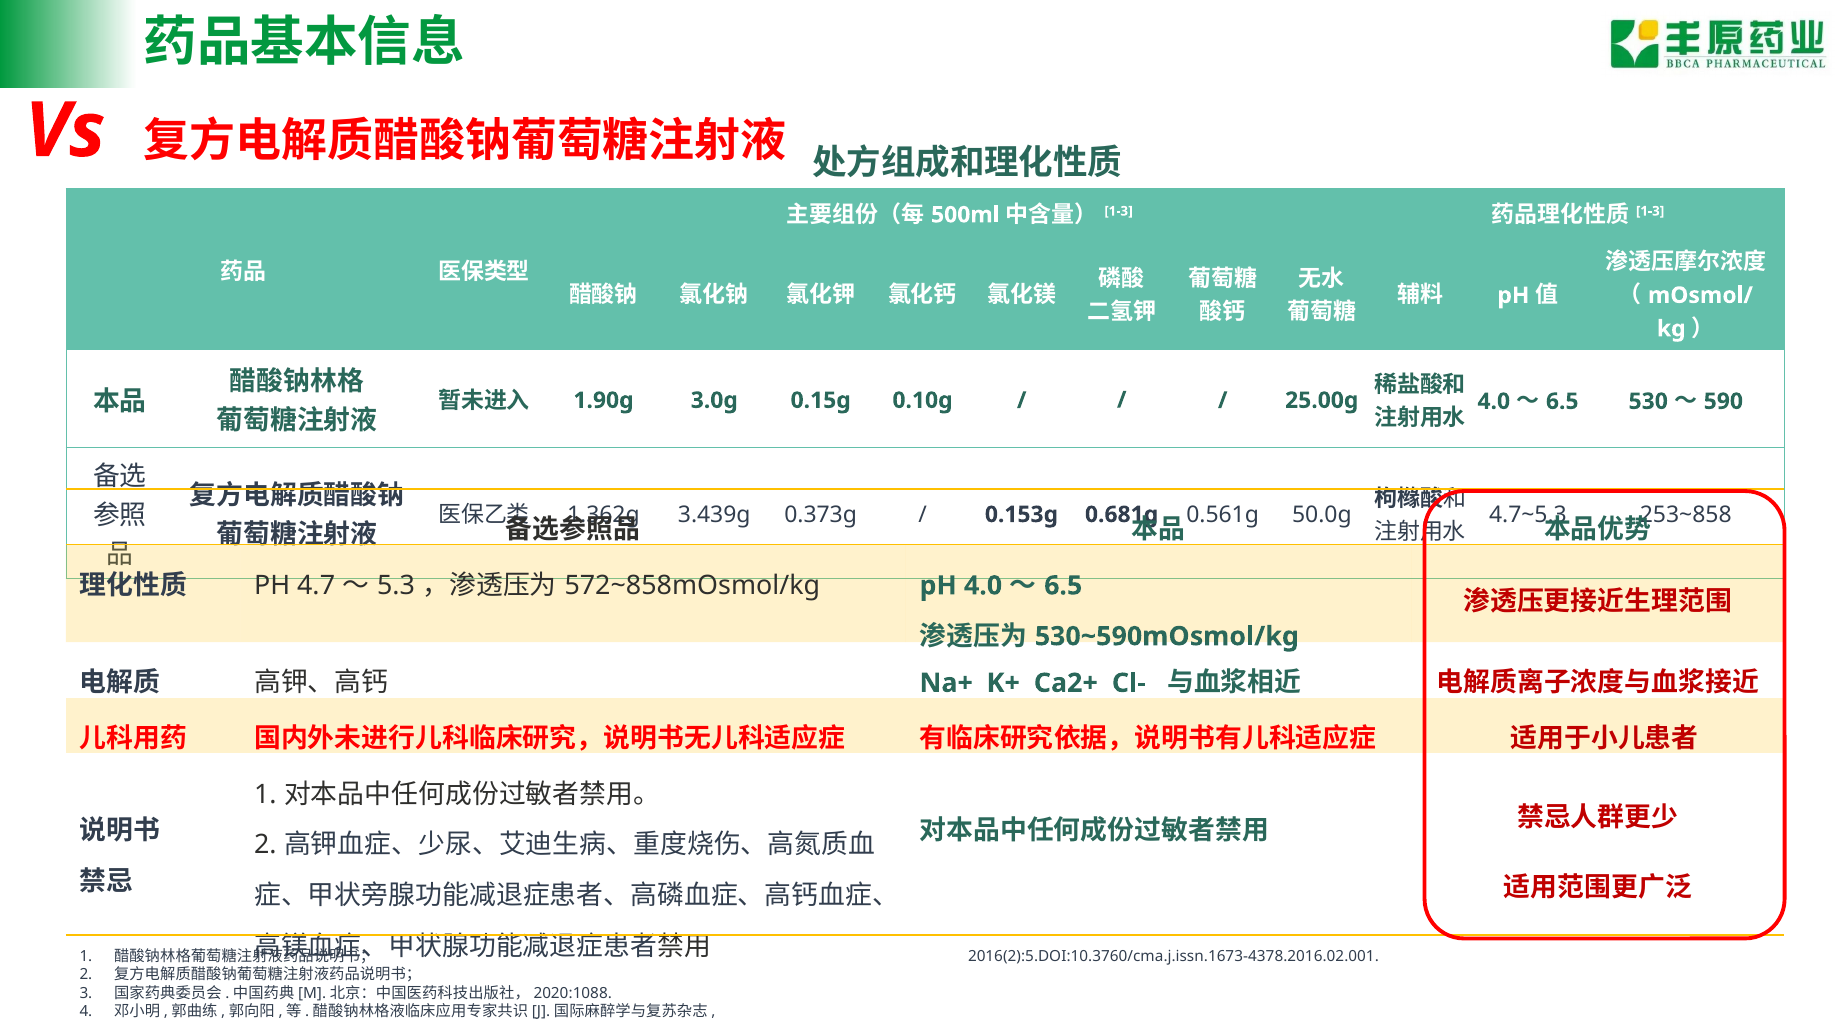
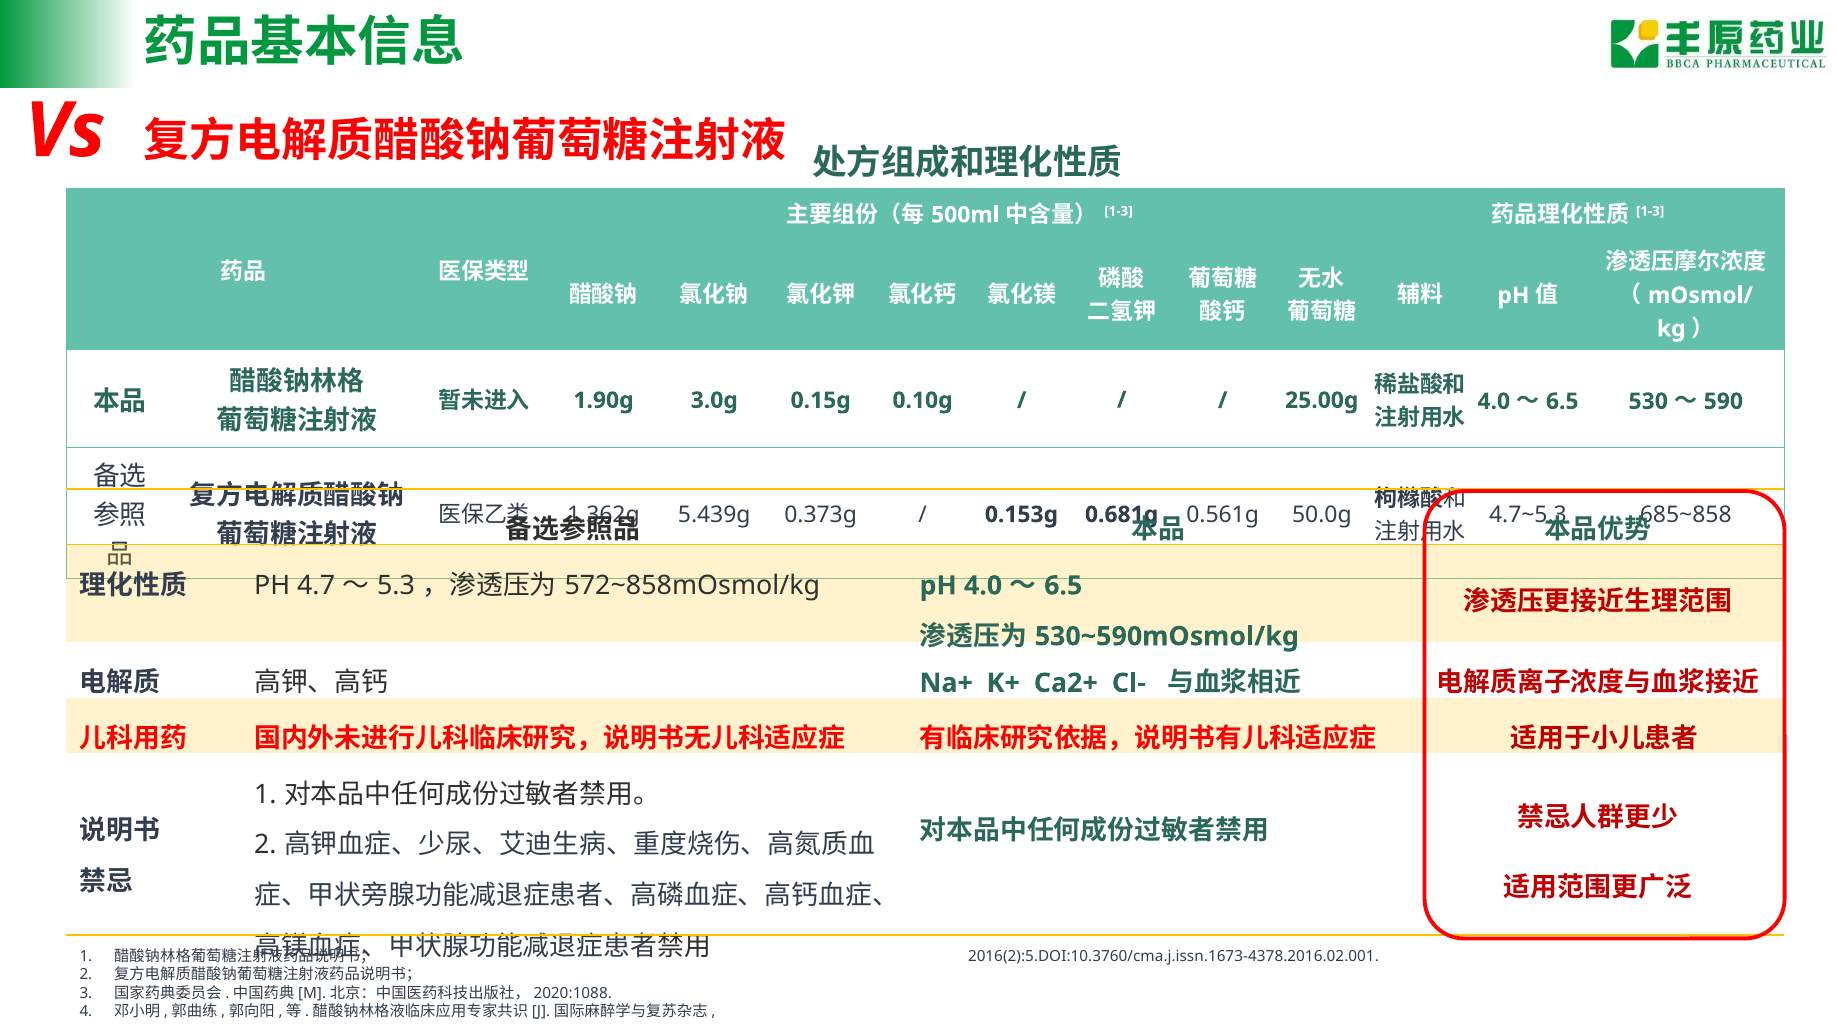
3.439g: 3.439g -> 5.439g (714, 514)
253~858: 253~858 -> 685~858 (1686, 514)
